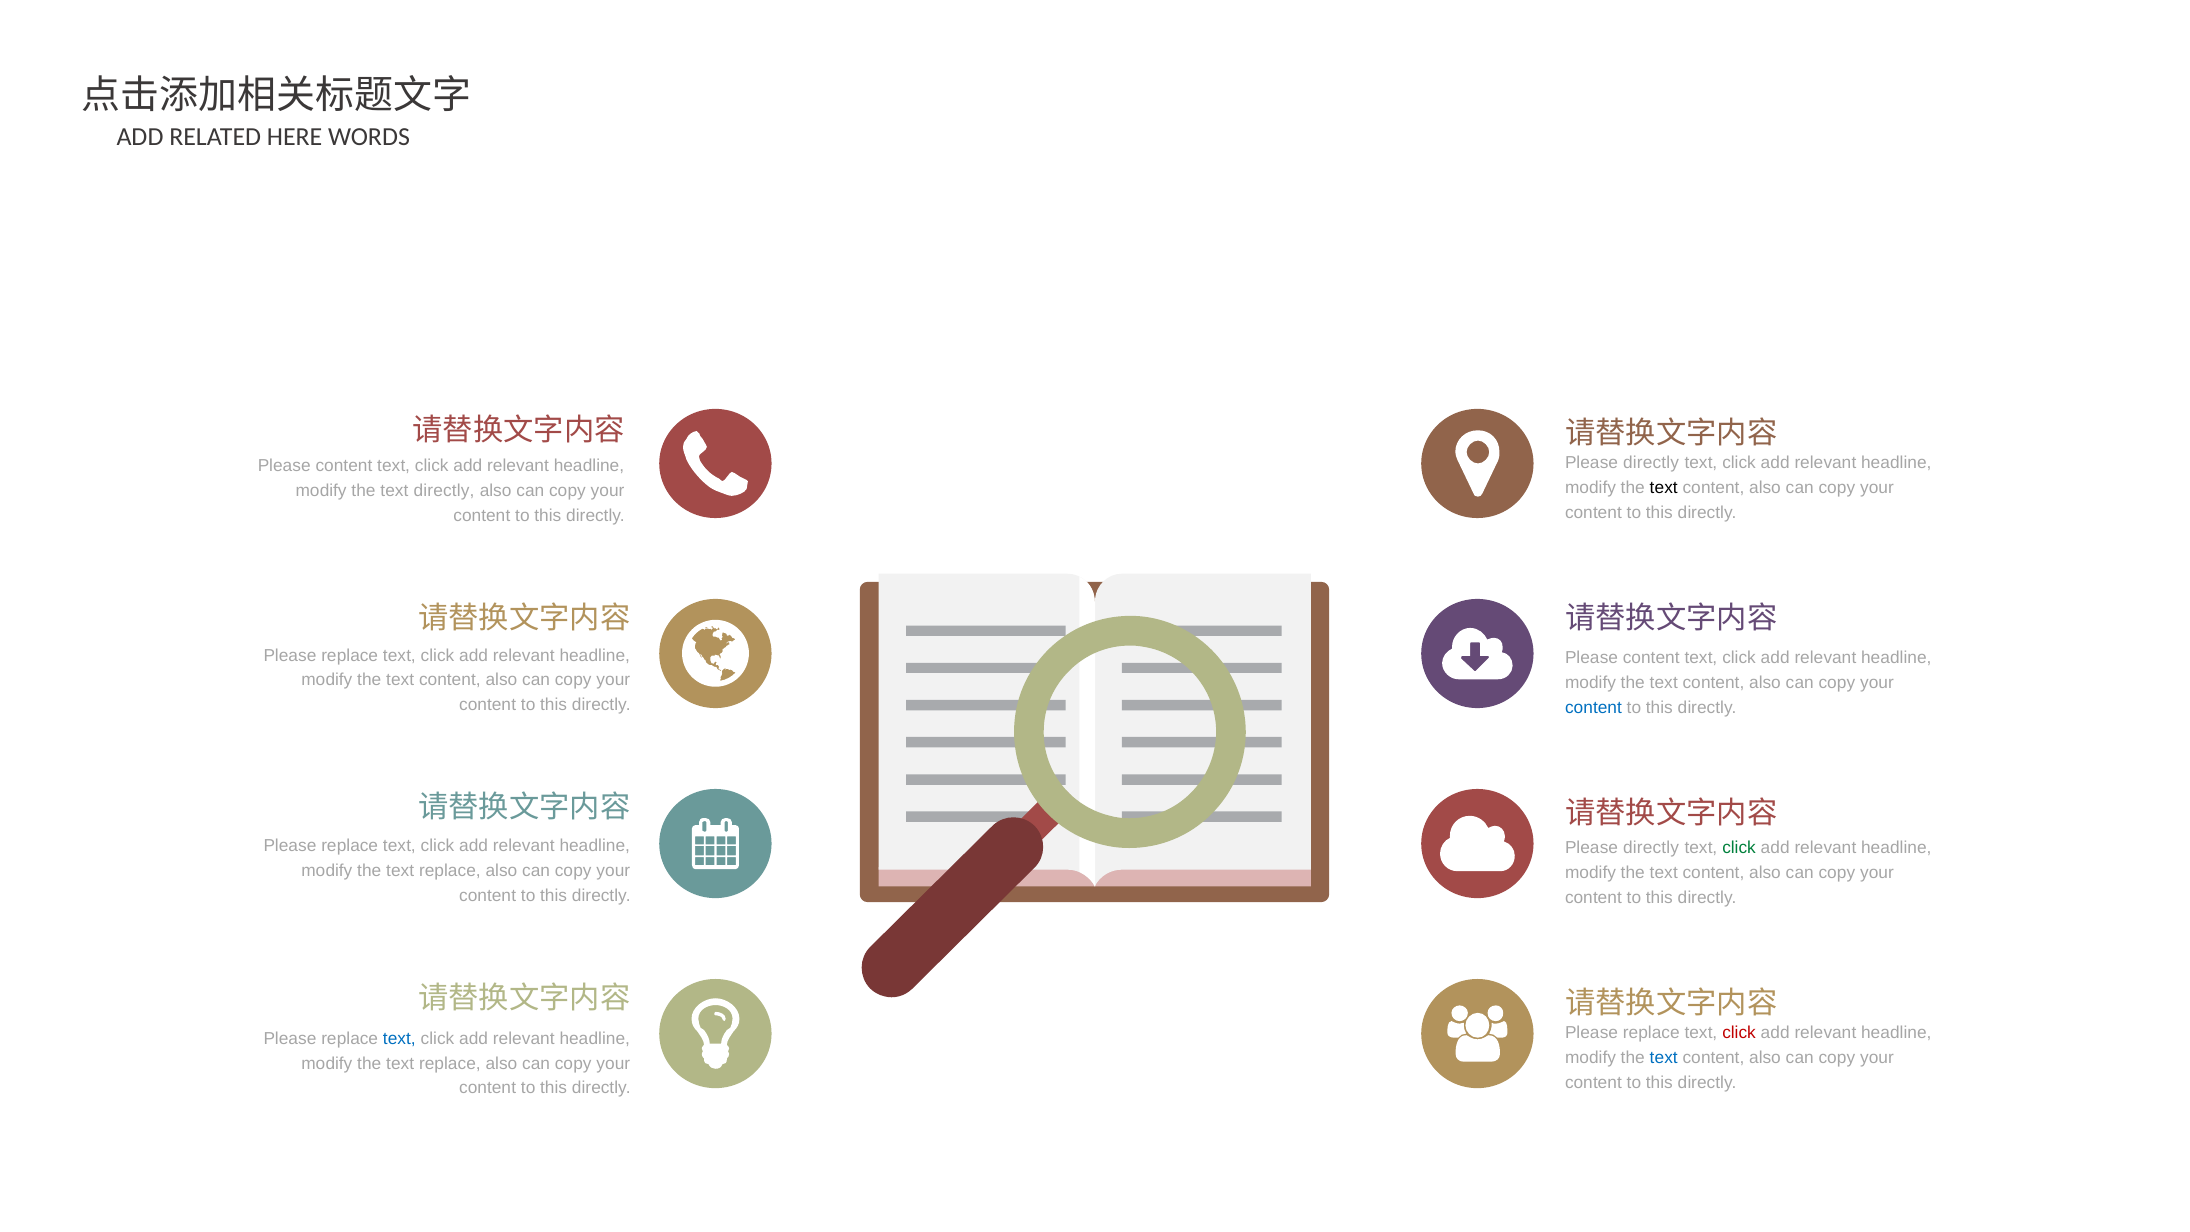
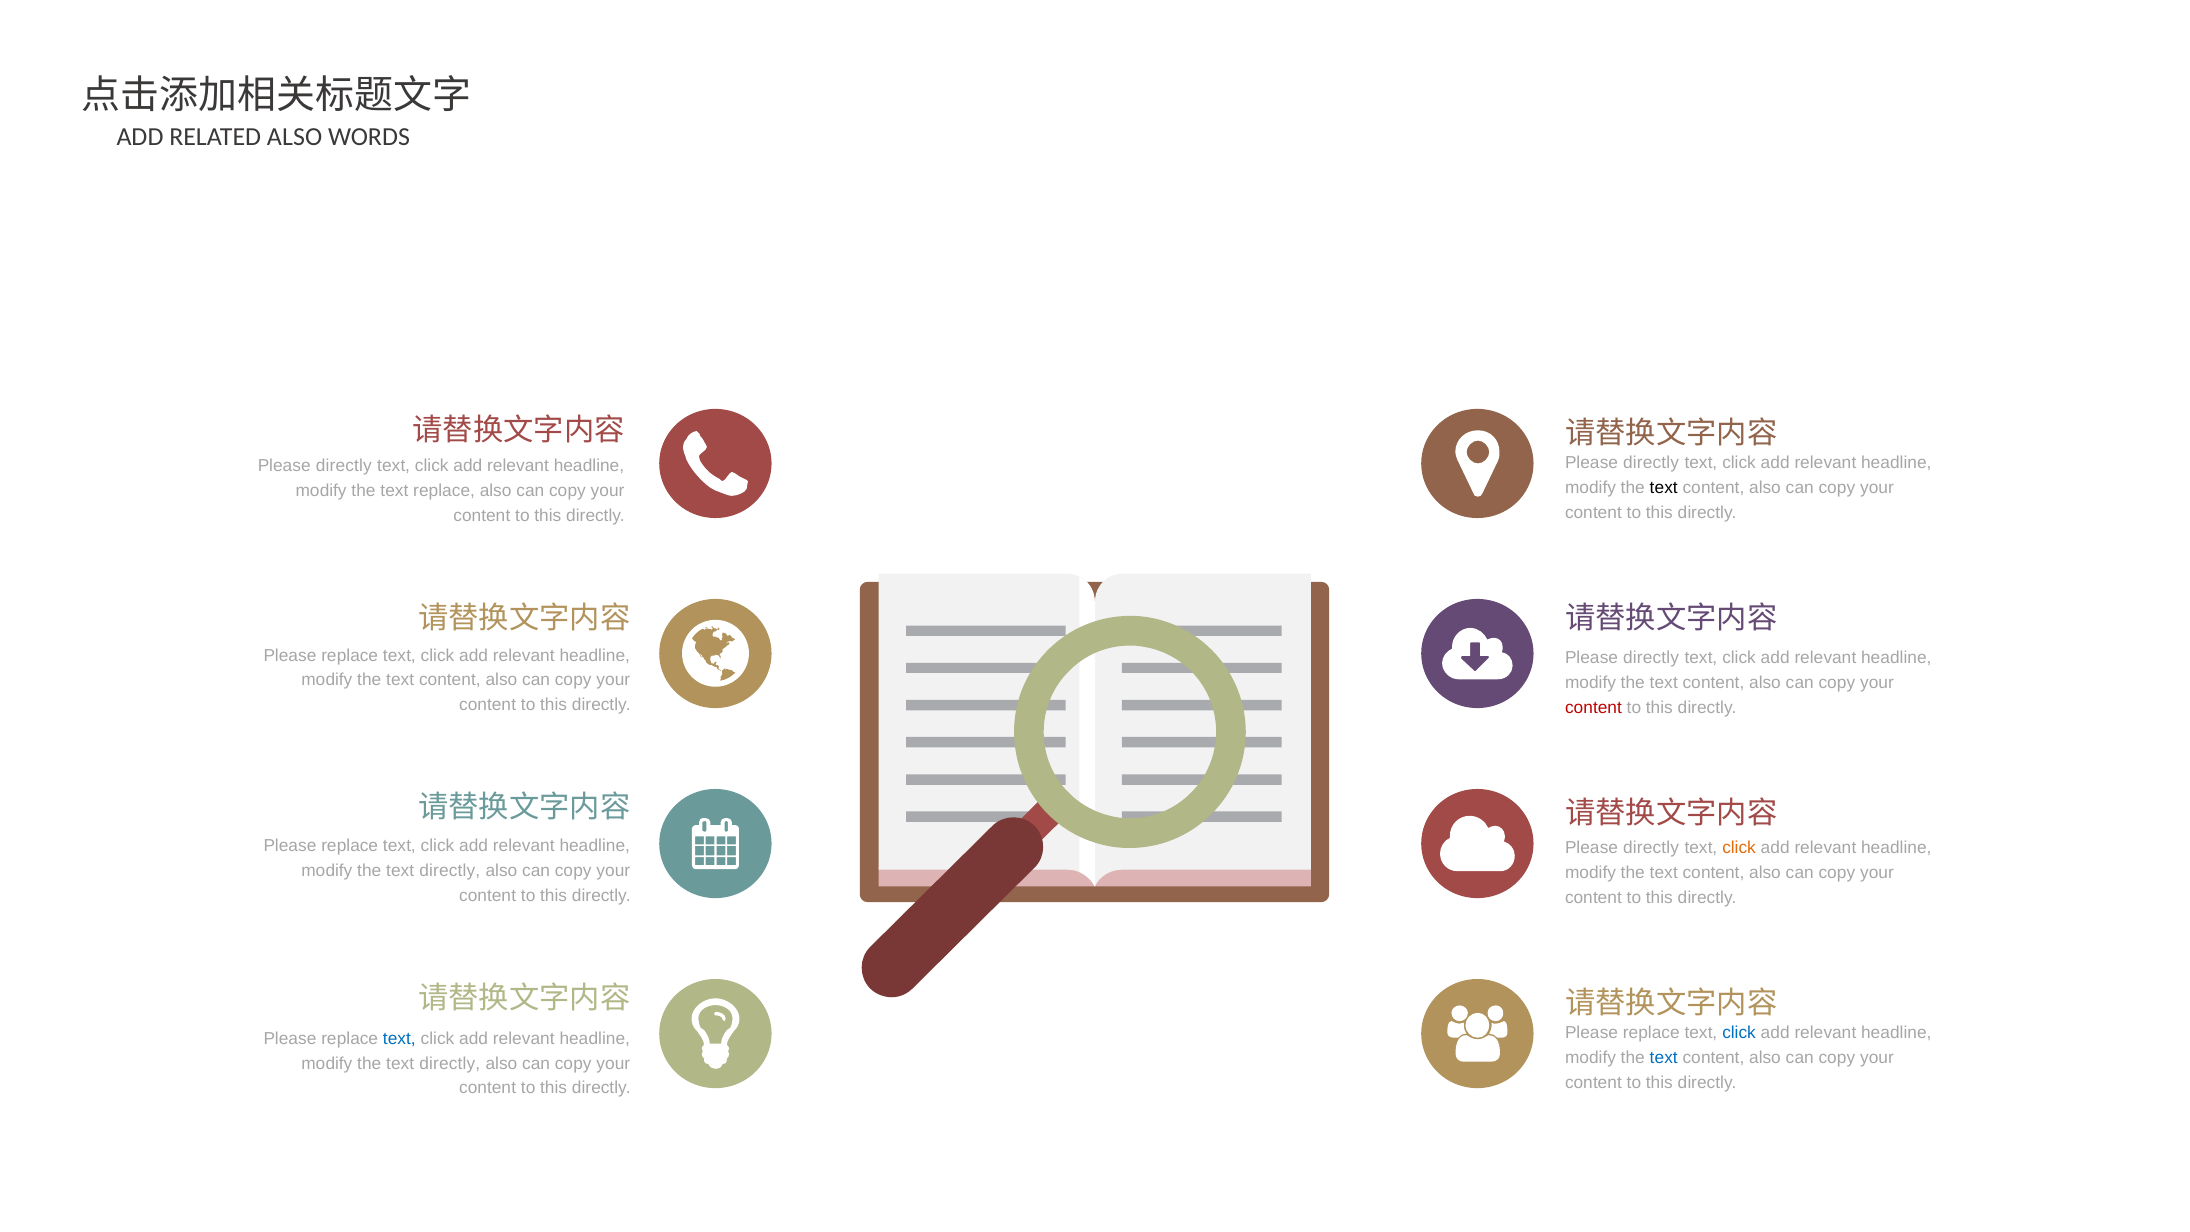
RELATED HERE: HERE -> ALSO (295, 137)
content: content -> directly (344, 466)
text directly: directly -> replace (444, 491)
content: content -> directly (1651, 658)
content colour: blue -> red (1593, 707)
click colour: green -> orange (1739, 848)
replace: replace -> directly (450, 871)
click colour: red -> blue (1739, 1033)
replace: replace -> directly (450, 1063)
